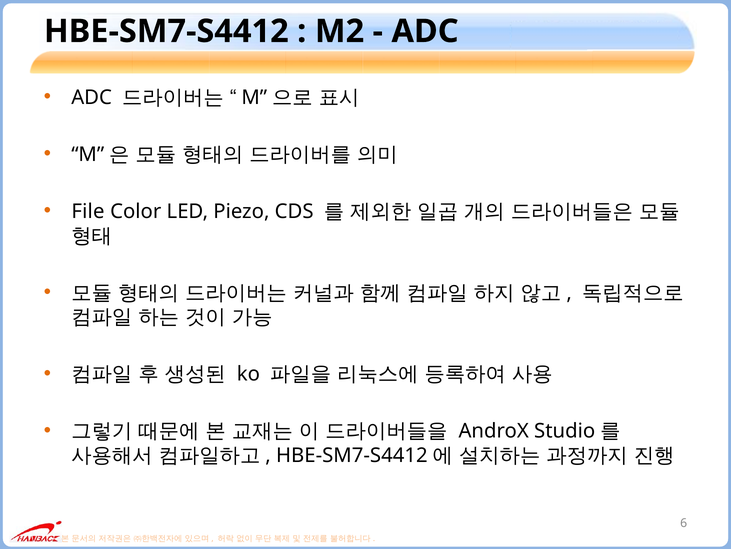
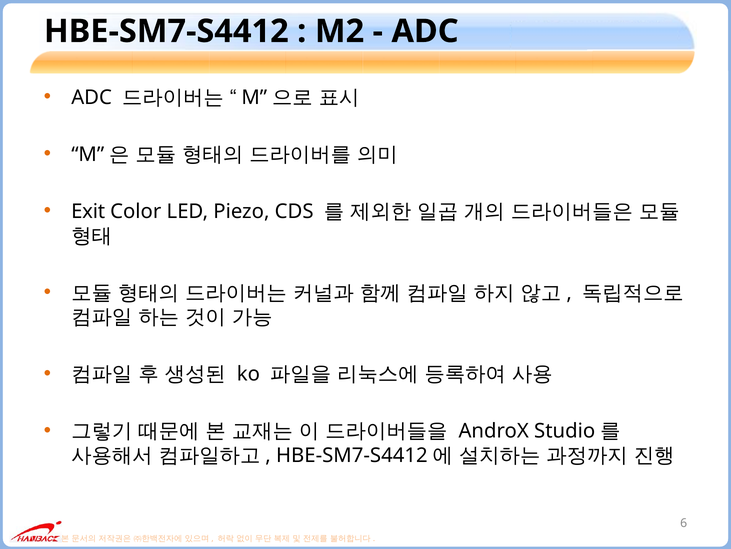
File: File -> Exit (88, 211)
